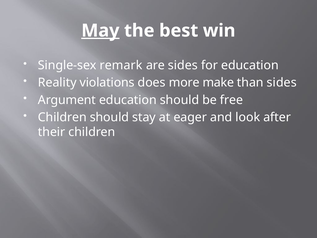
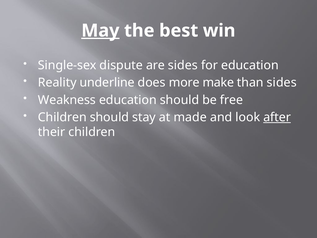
remark: remark -> dispute (121, 65)
violations: violations -> underline (107, 83)
Argument: Argument -> Weakness (67, 100)
eager: eager -> made (190, 117)
after underline: none -> present (277, 117)
